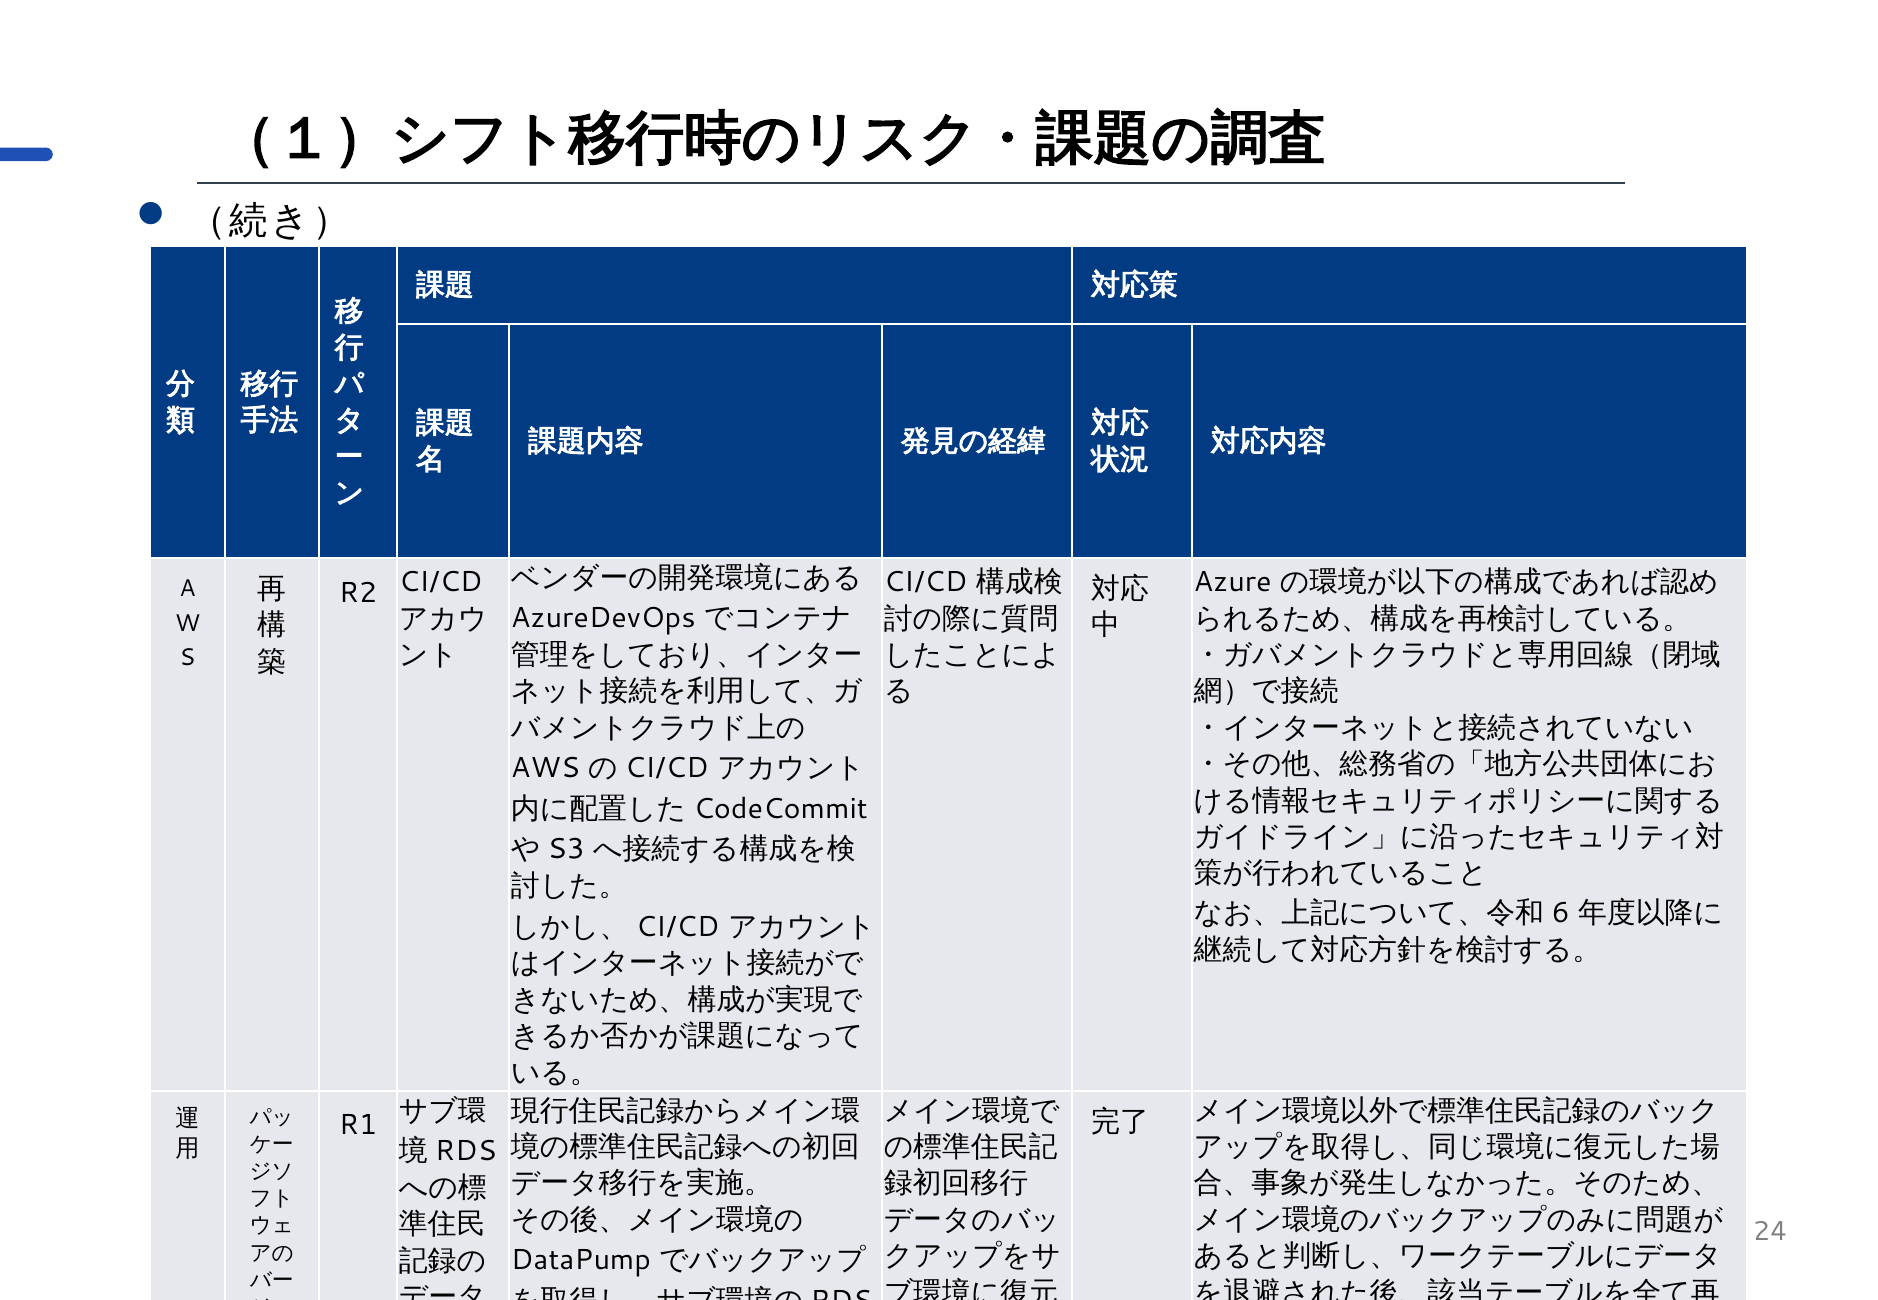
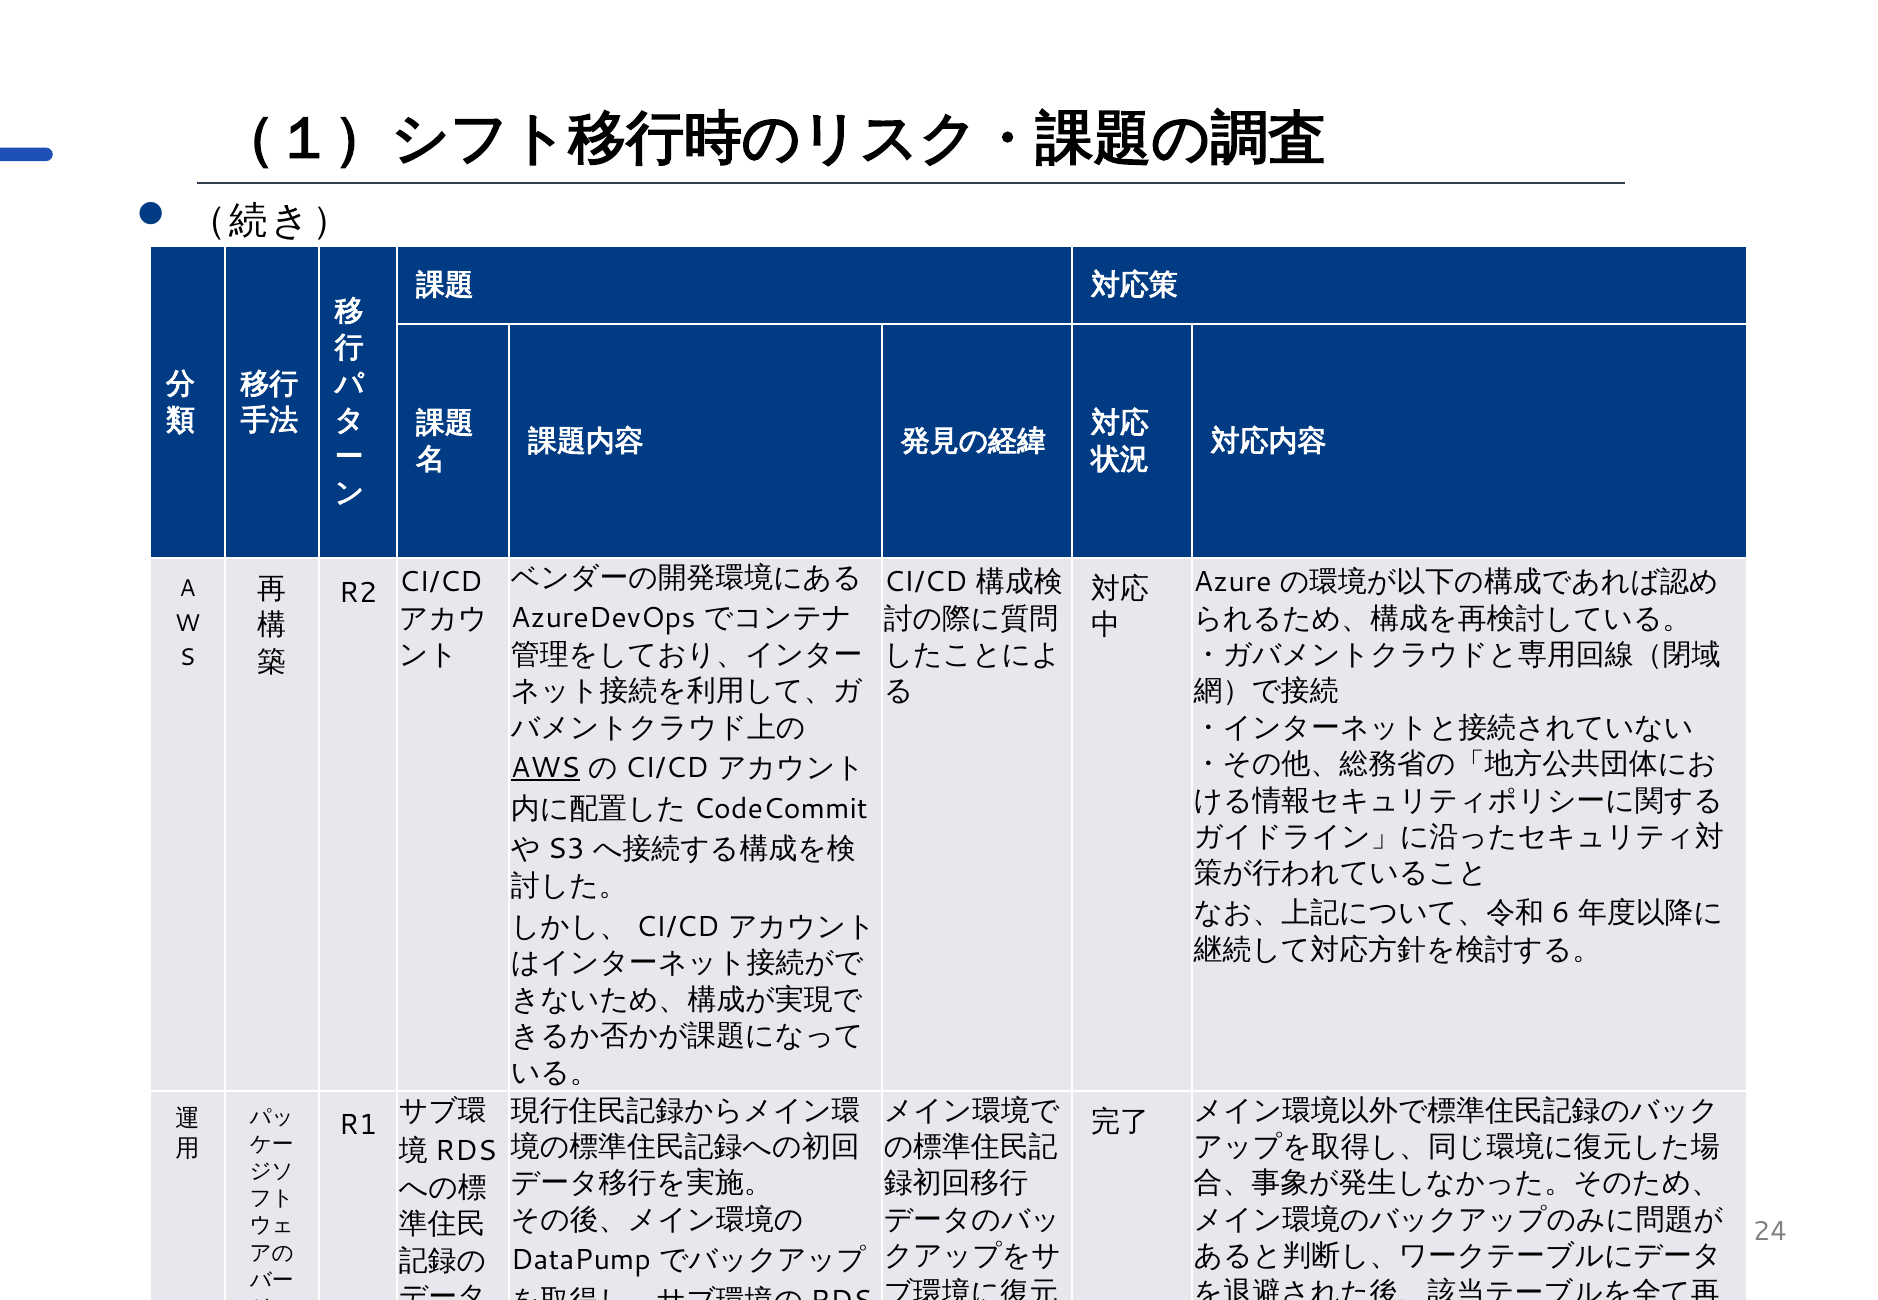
AWS underline: none -> present (546, 768)
